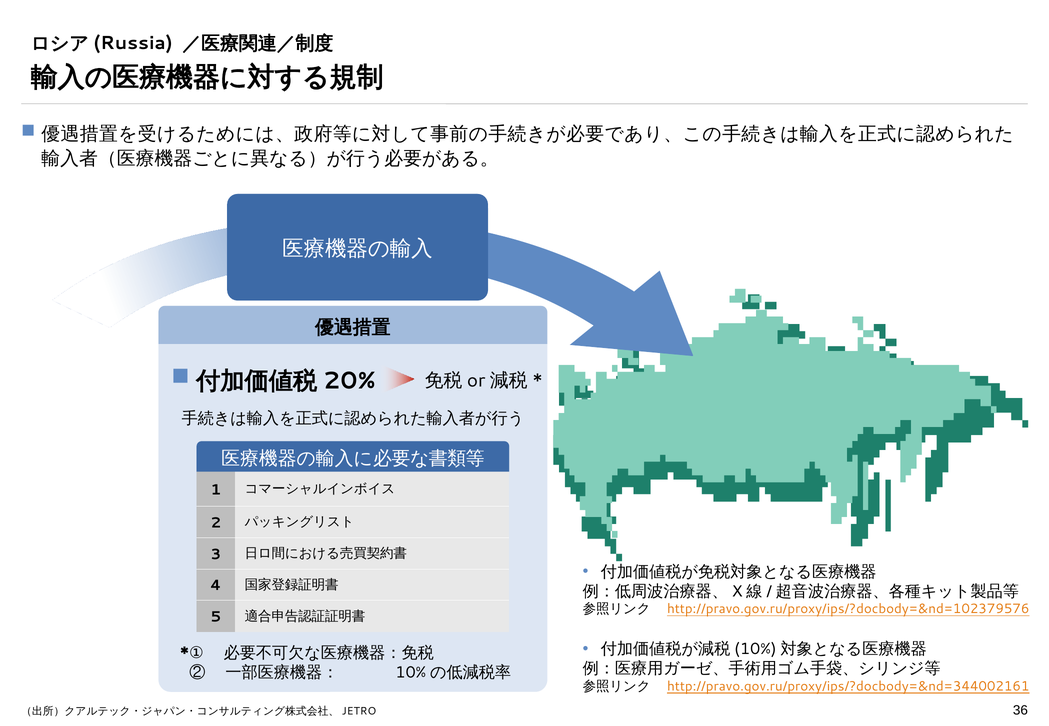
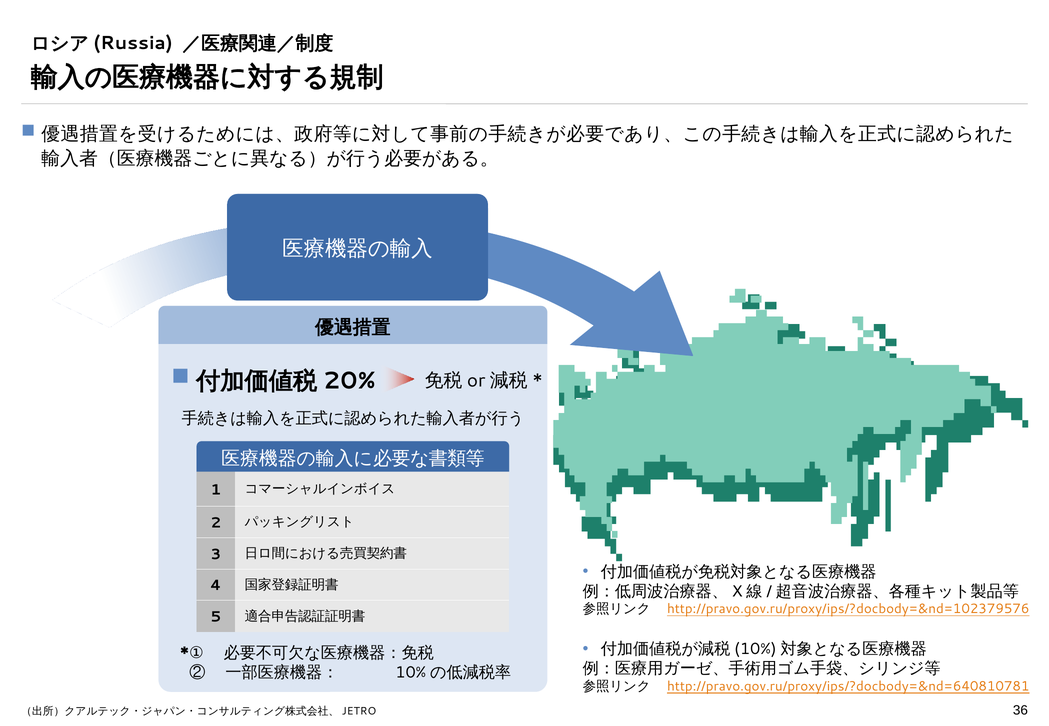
http://pravo.gov.ru/proxy/ips/?docbody=&nd=344002161: http://pravo.gov.ru/proxy/ips/?docbody=&nd=344002161 -> http://pravo.gov.ru/proxy/ips/?docbody=&nd=640810781 (848, 686)
